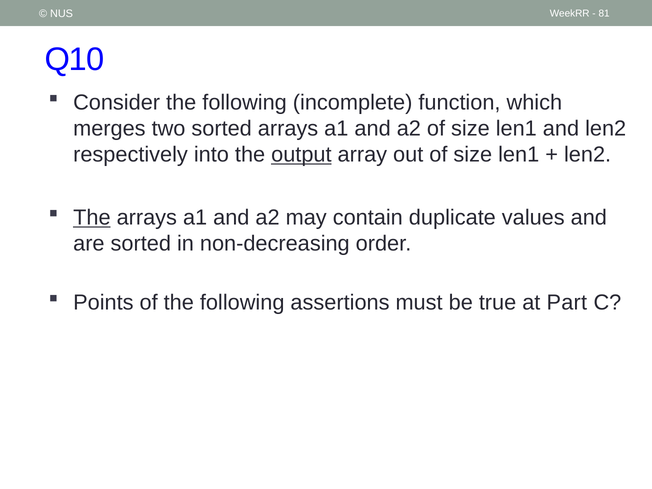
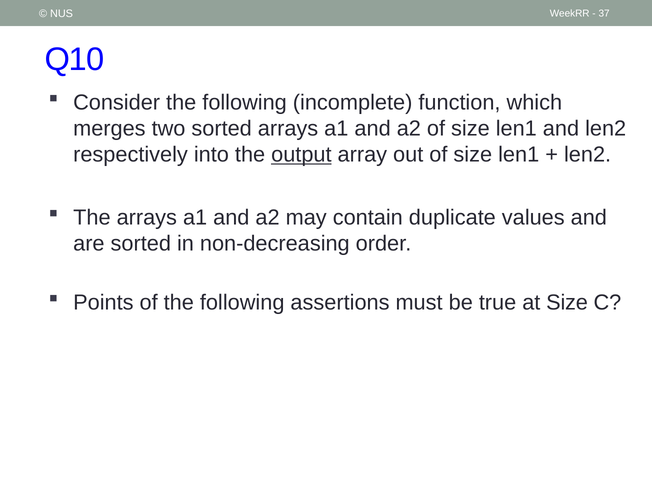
81: 81 -> 37 (604, 14)
The underline: present -> none (92, 218)
at Part: Part -> Size (567, 302)
